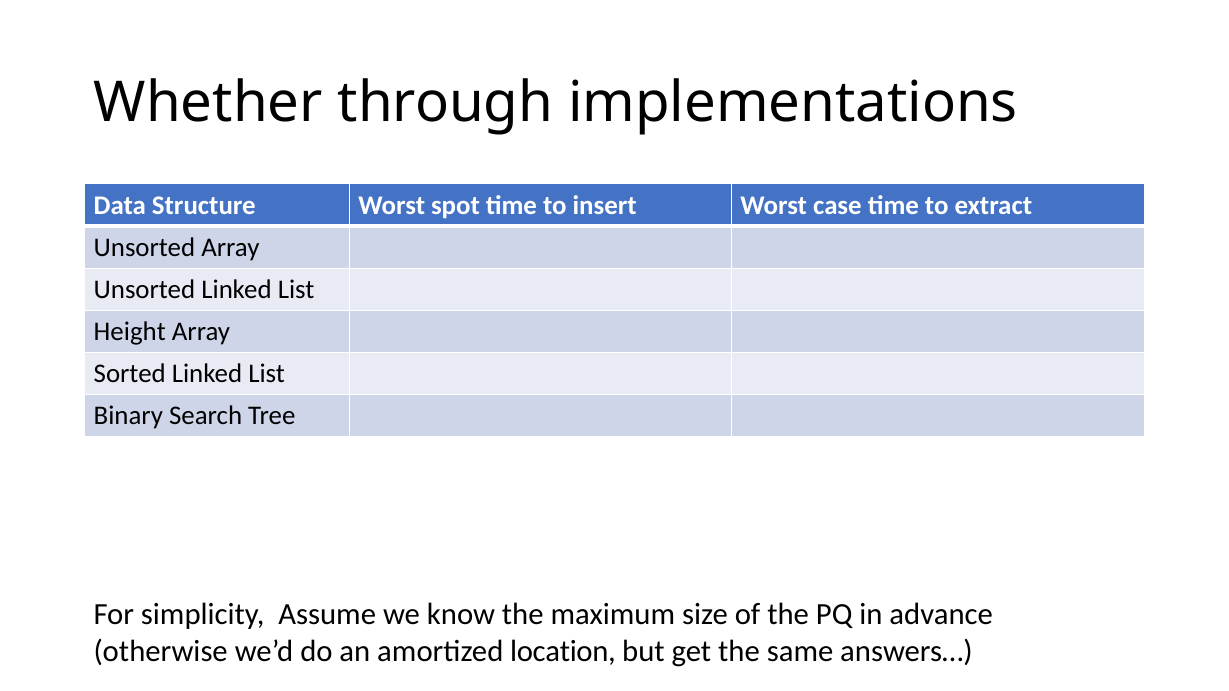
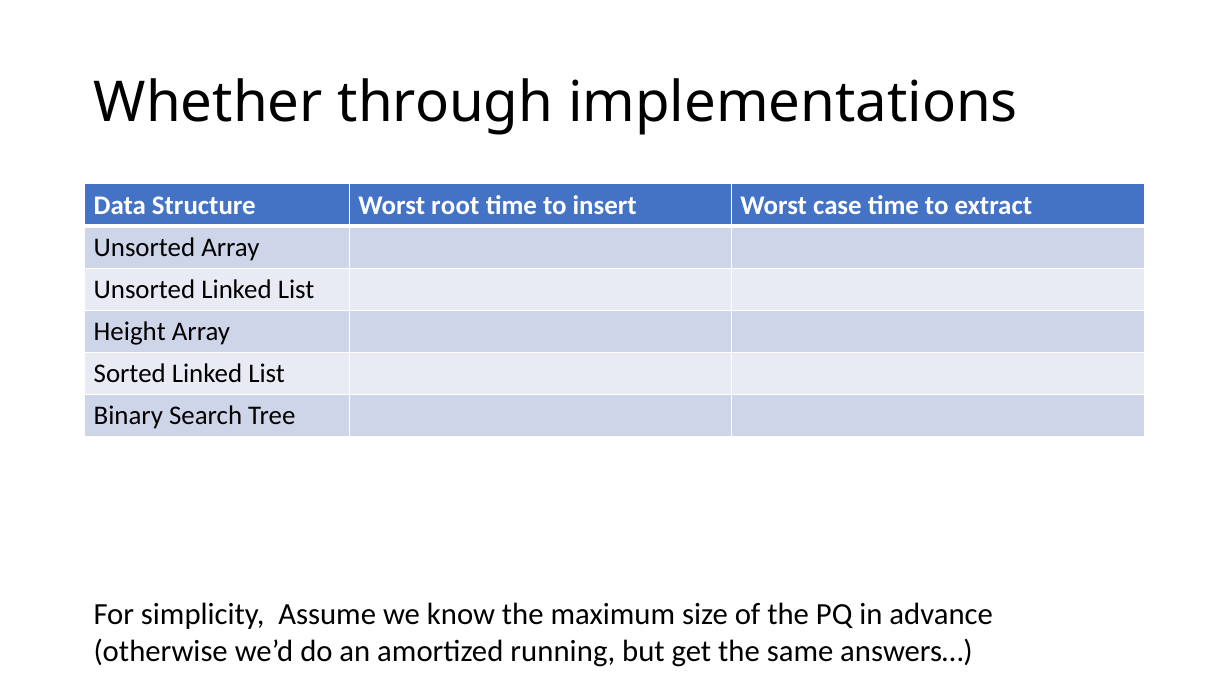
spot: spot -> root (455, 205)
location: location -> running (563, 652)
